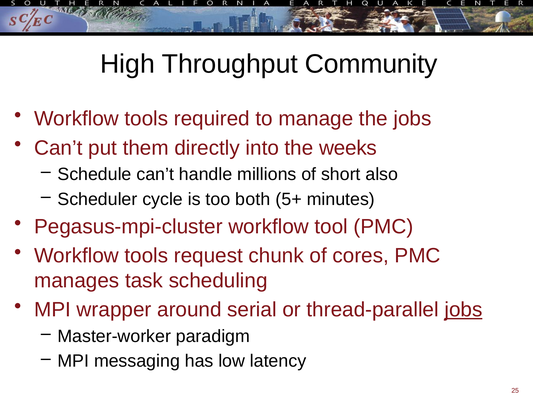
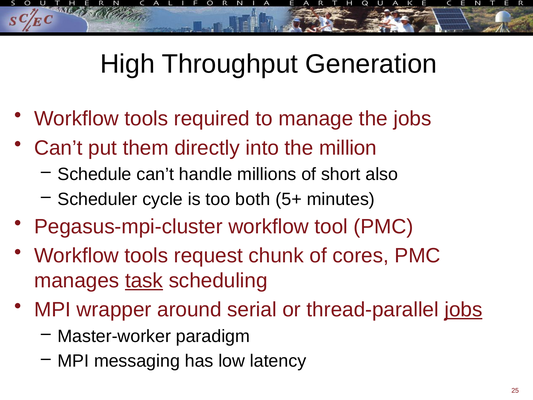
Community: Community -> Generation (371, 64)
weeks: weeks -> million (348, 148)
task underline: none -> present (144, 280)
